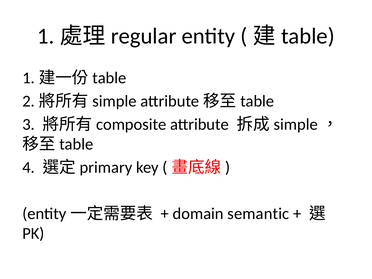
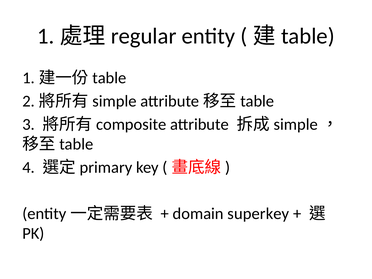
semantic: semantic -> superkey (258, 214)
